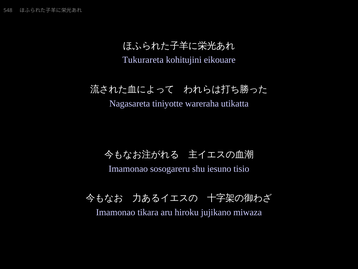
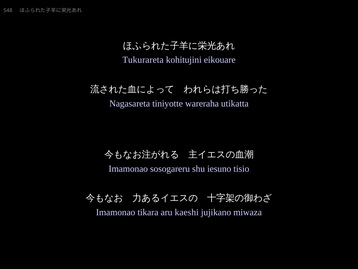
hiroku: hiroku -> kaeshi (187, 212)
